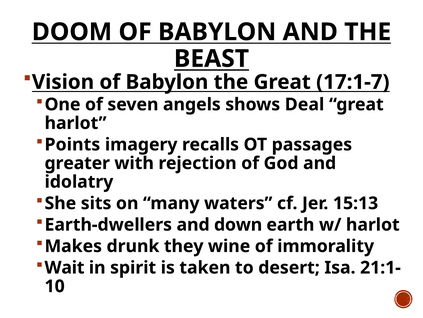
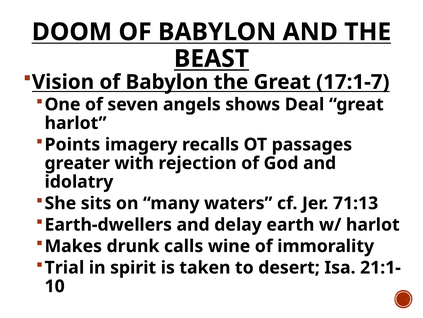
15:13: 15:13 -> 71:13 (356, 203)
down: down -> delay (238, 224)
they: they -> calls (184, 246)
Wait: Wait -> Trial (64, 267)
